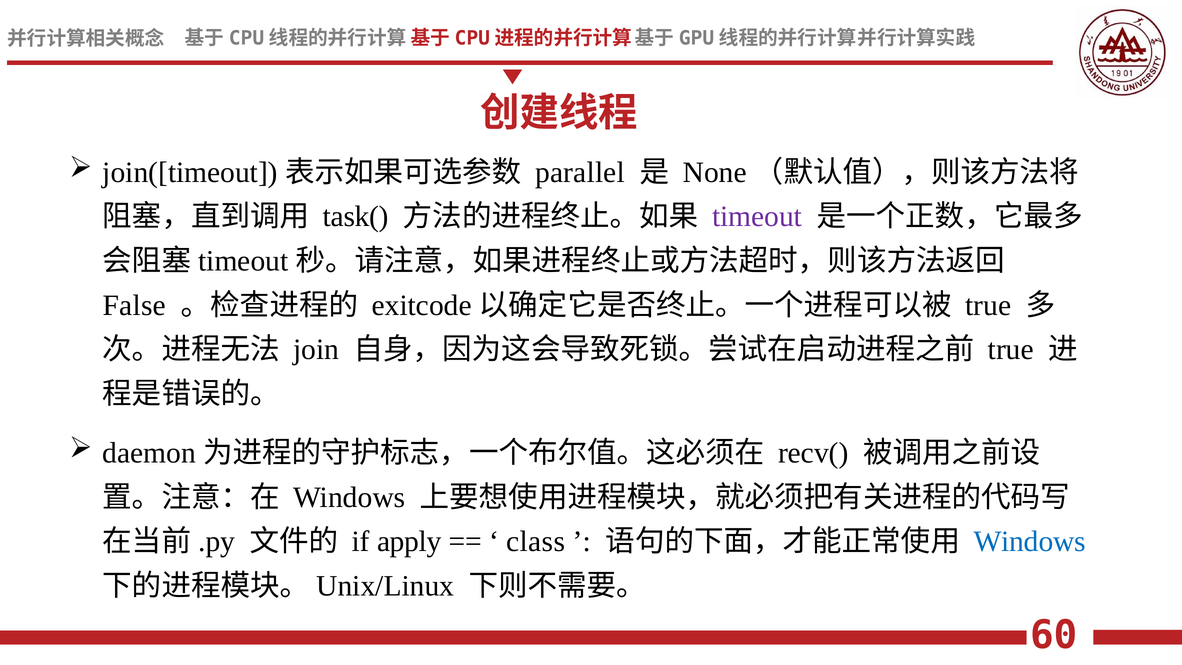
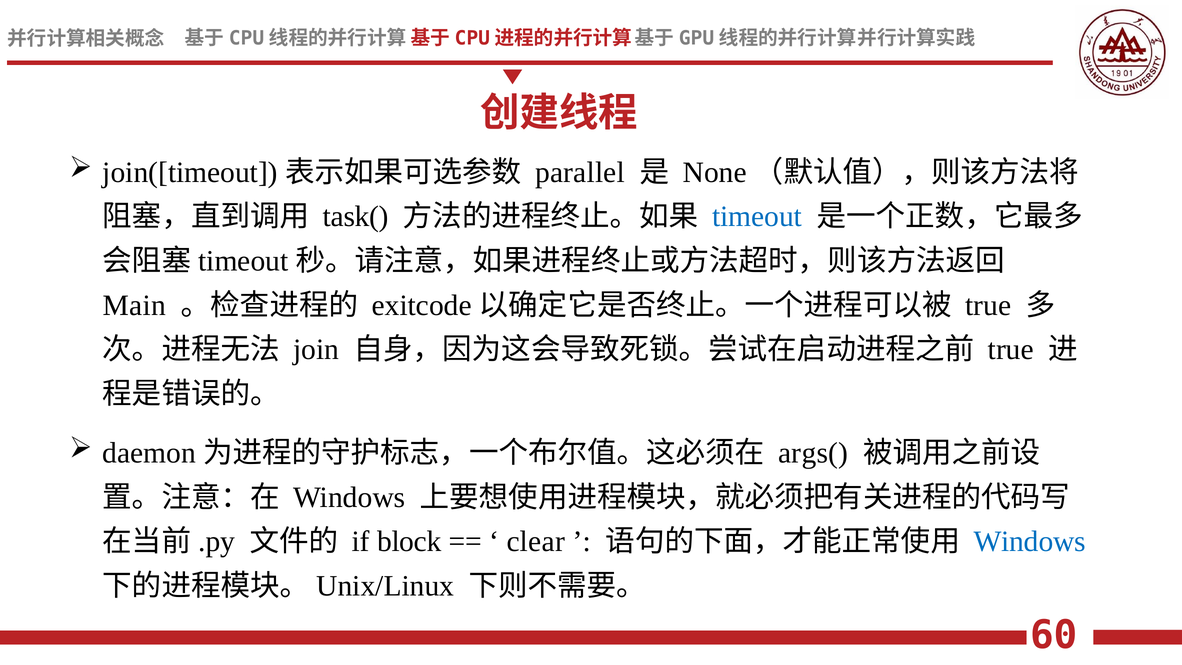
timeout colour: purple -> blue (757, 217)
False: False -> Main (134, 305)
recv(: recv( -> args( (813, 453)
apply: apply -> block (409, 542)
class: class -> clear (536, 542)
